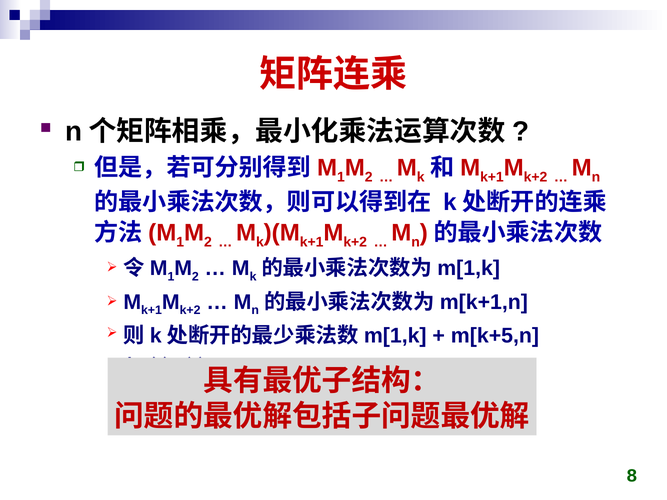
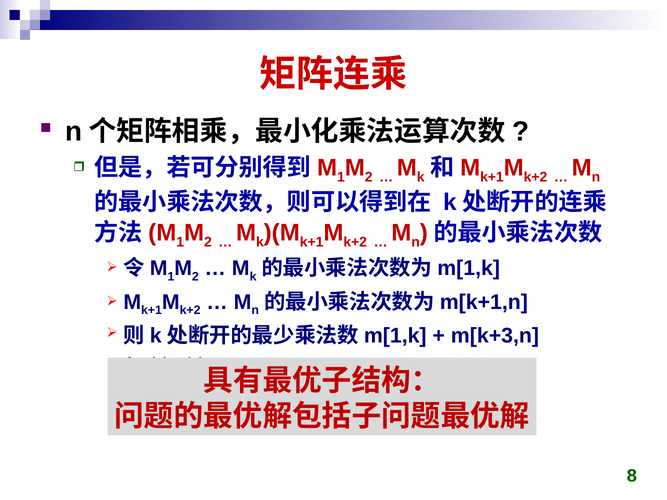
m[k+5,n: m[k+5,n -> m[k+3,n (495, 336)
